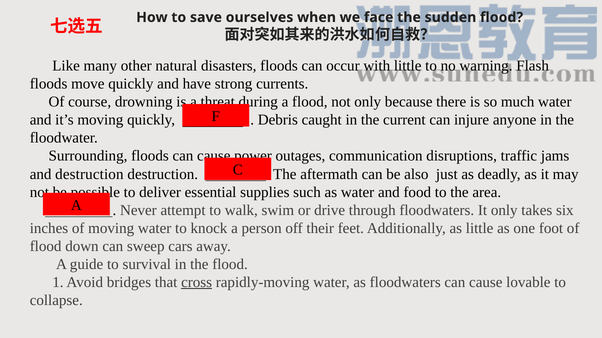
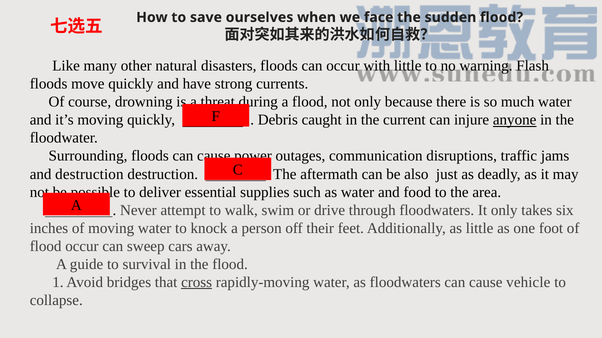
anyone underline: none -> present (515, 120)
flood down: down -> occur (82, 247)
lovable: lovable -> vehicle (528, 283)
